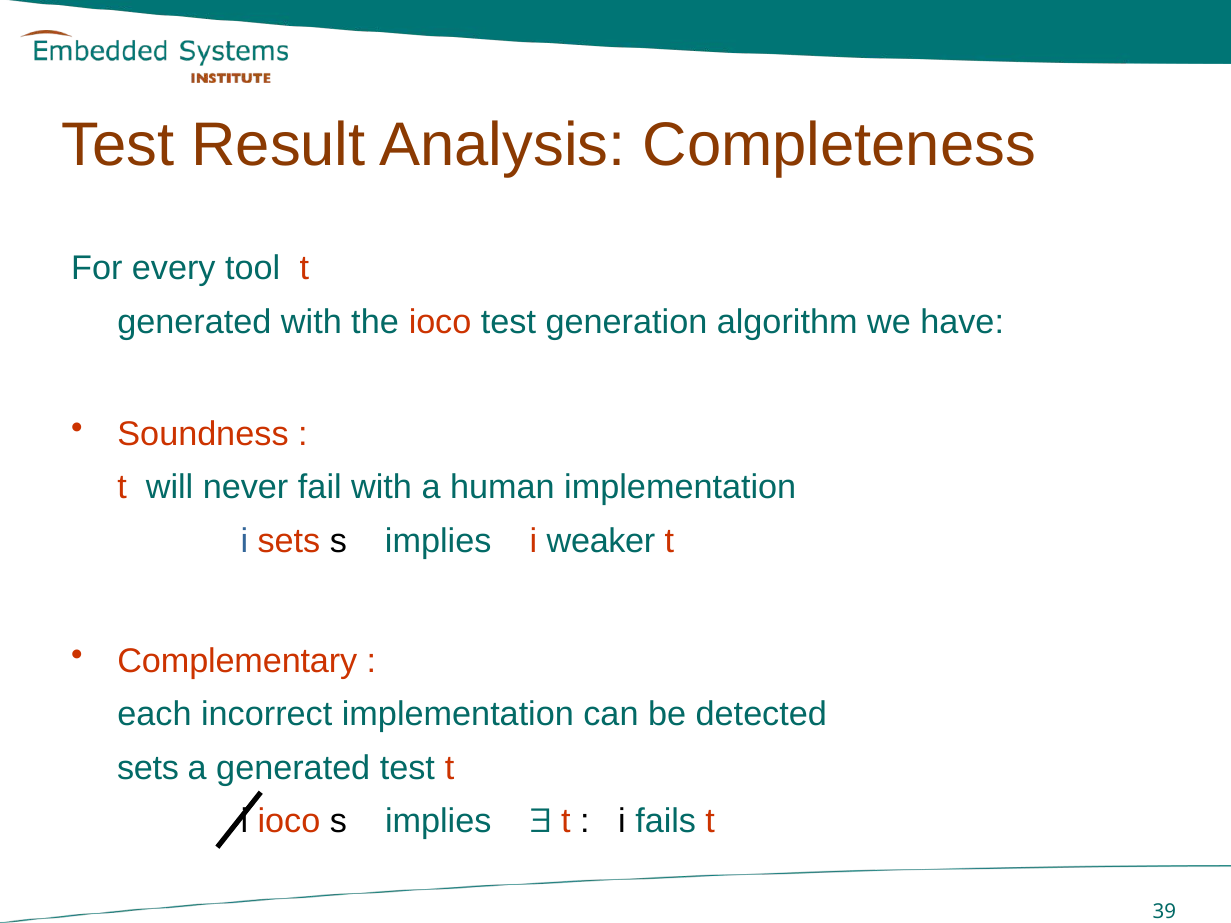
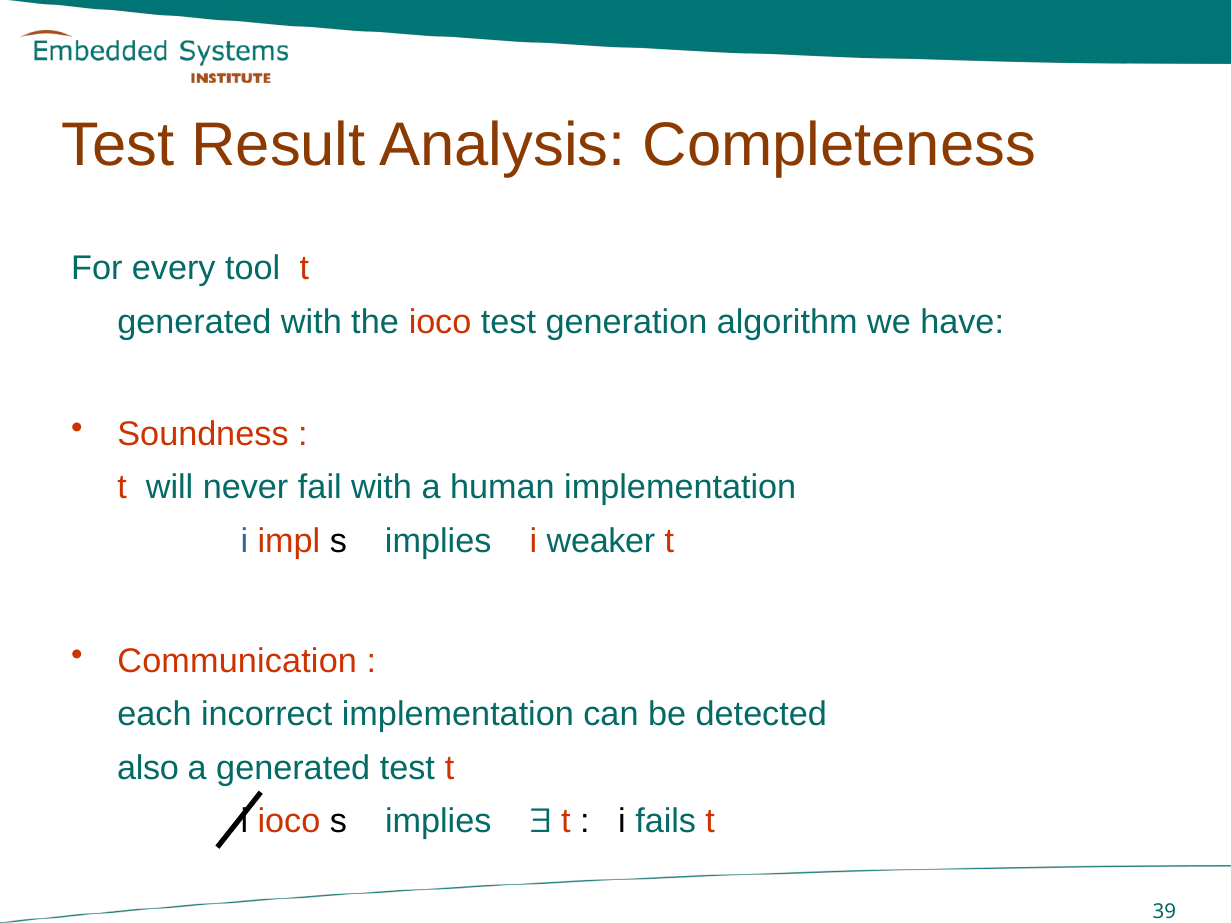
i sets: sets -> impl (289, 541)
Complementary: Complementary -> Communication (237, 661)
sets: sets -> also (148, 768)
